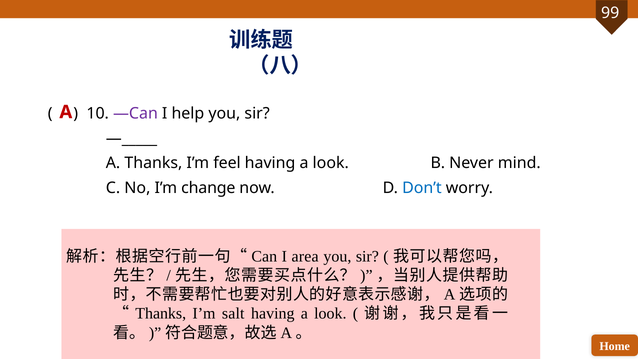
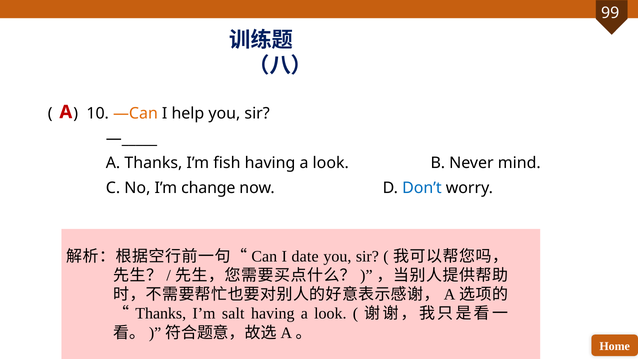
—Can colour: purple -> orange (135, 113)
feel: feel -> fish (227, 163)
area: area -> date (305, 256)
